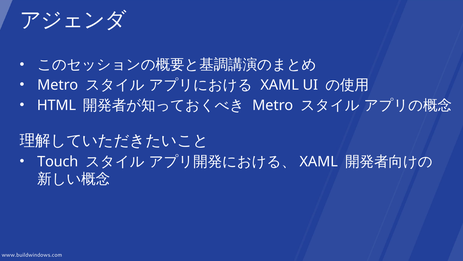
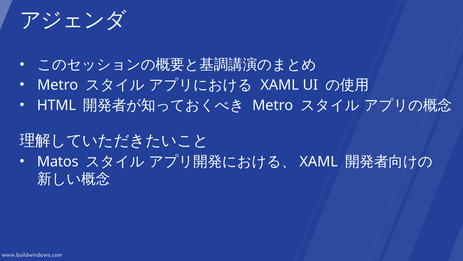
Touch: Touch -> Matos (58, 161)
